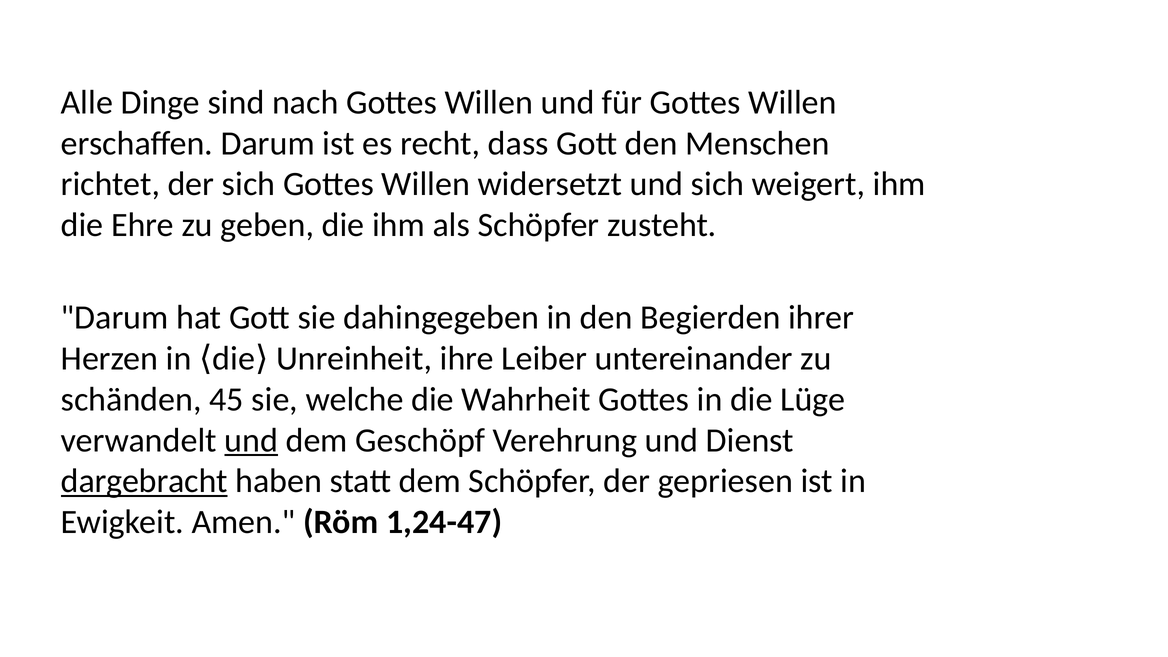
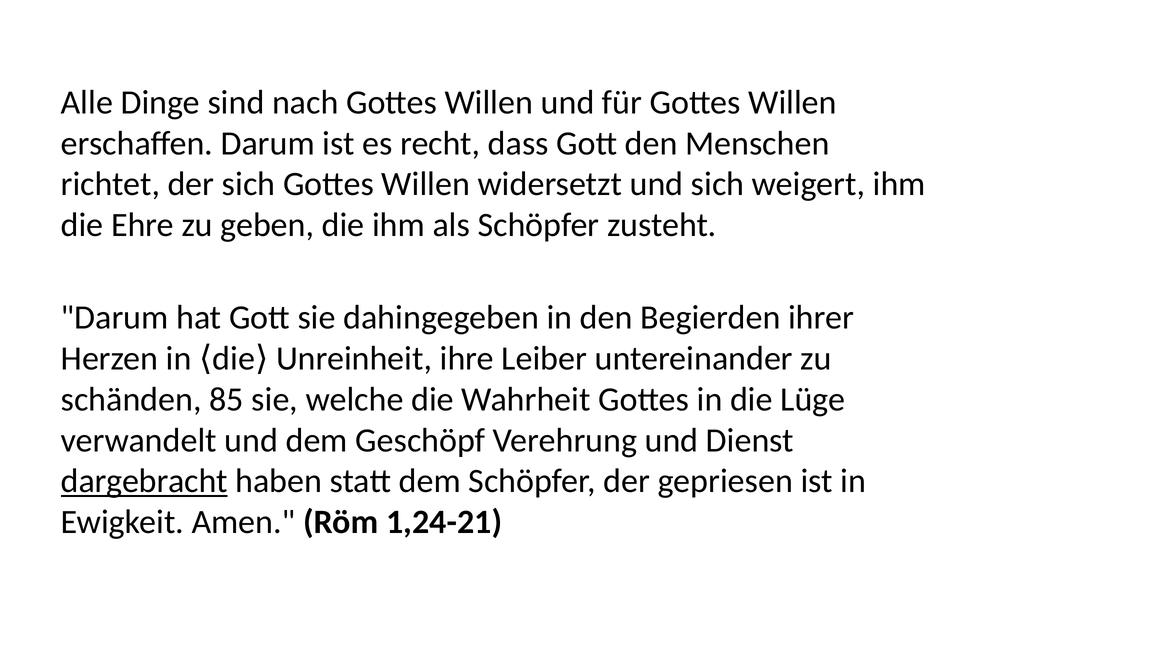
45: 45 -> 85 (226, 399)
und underline: present -> none (251, 440)
1,24-47: 1,24-47 -> 1,24-21 (444, 522)
